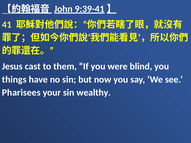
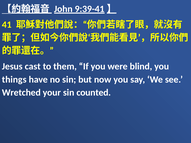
Pharisees: Pharisees -> Wretched (21, 93)
wealthy: wealthy -> counted (94, 93)
